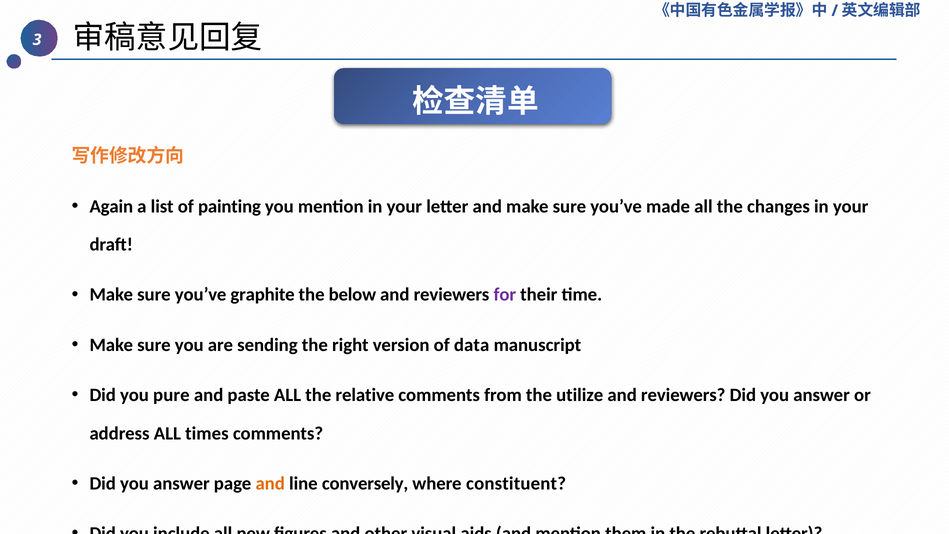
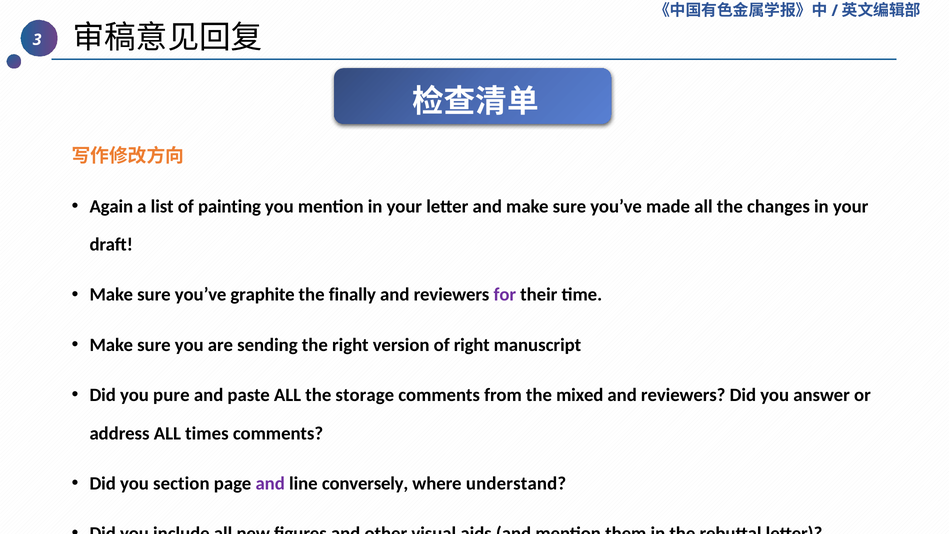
below: below -> finally (352, 295)
of data: data -> right (472, 345)
relative: relative -> storage (365, 395)
utilize: utilize -> mixed (580, 395)
answer: answer -> section (181, 483)
and colour: orange -> purple (270, 483)
constituent: constituent -> understand (516, 483)
